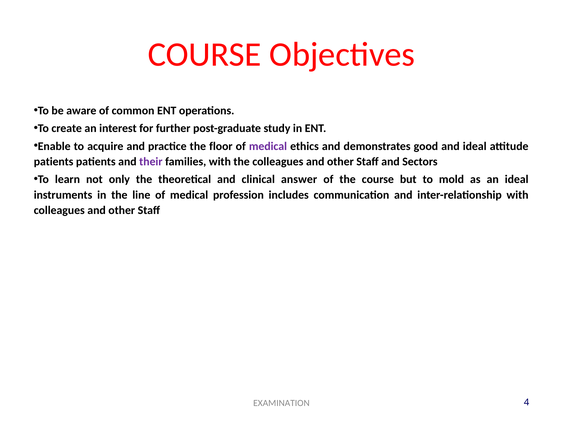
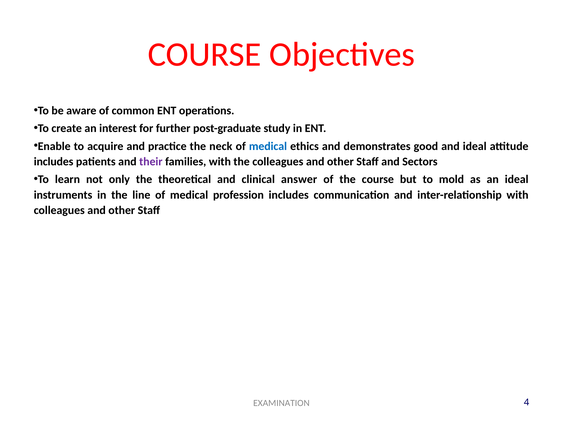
floor: floor -> neck (221, 146)
medical colour: purple -> blue (268, 146)
patients: patients -> includes (54, 162)
